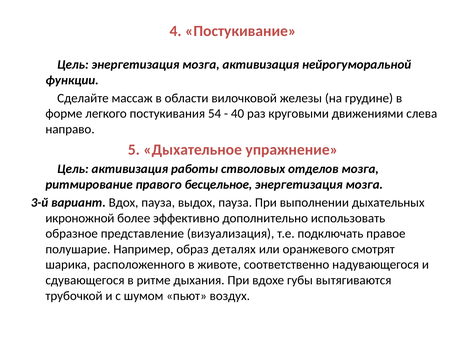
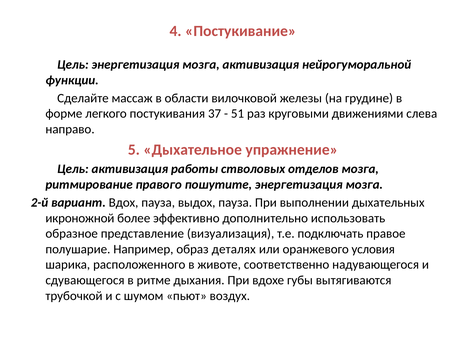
54: 54 -> 37 (215, 114)
40: 40 -> 51 (238, 114)
бесцельное: бесцельное -> пошутите (218, 185)
3-й: 3-й -> 2-й (40, 203)
смотрят: смотрят -> условия (373, 250)
